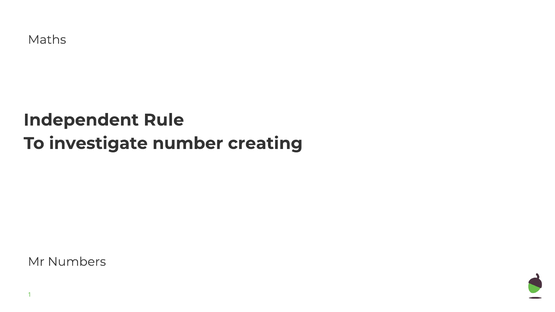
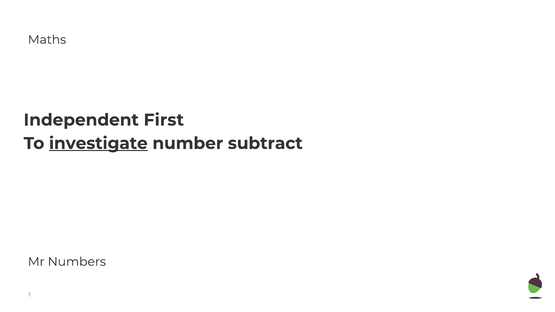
Rule: Rule -> First (164, 120)
investigate underline: none -> present (98, 143)
creating: creating -> subtract (265, 143)
